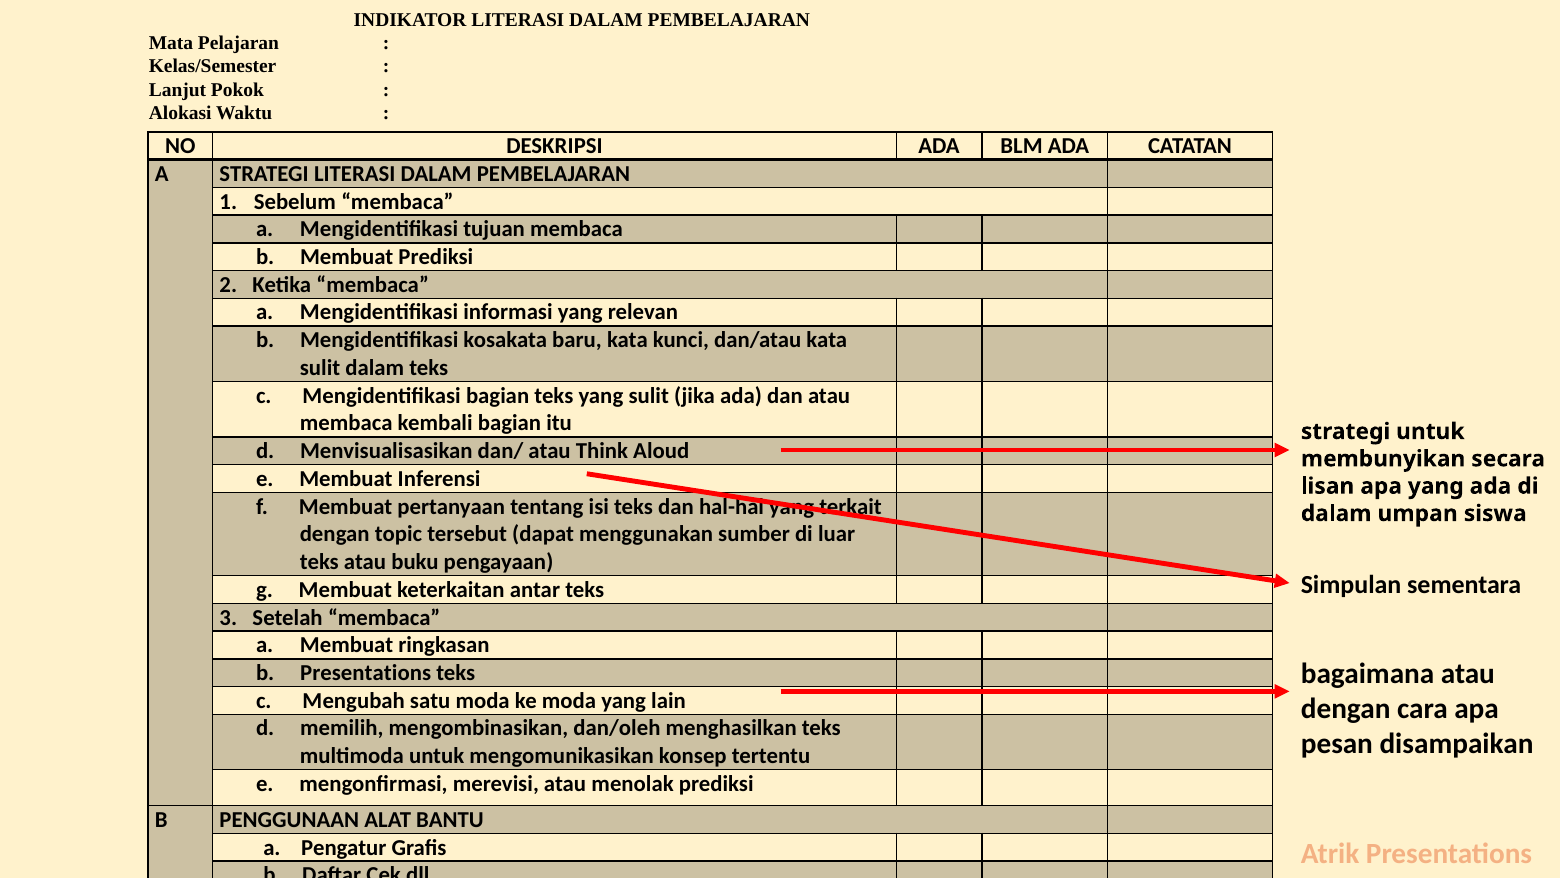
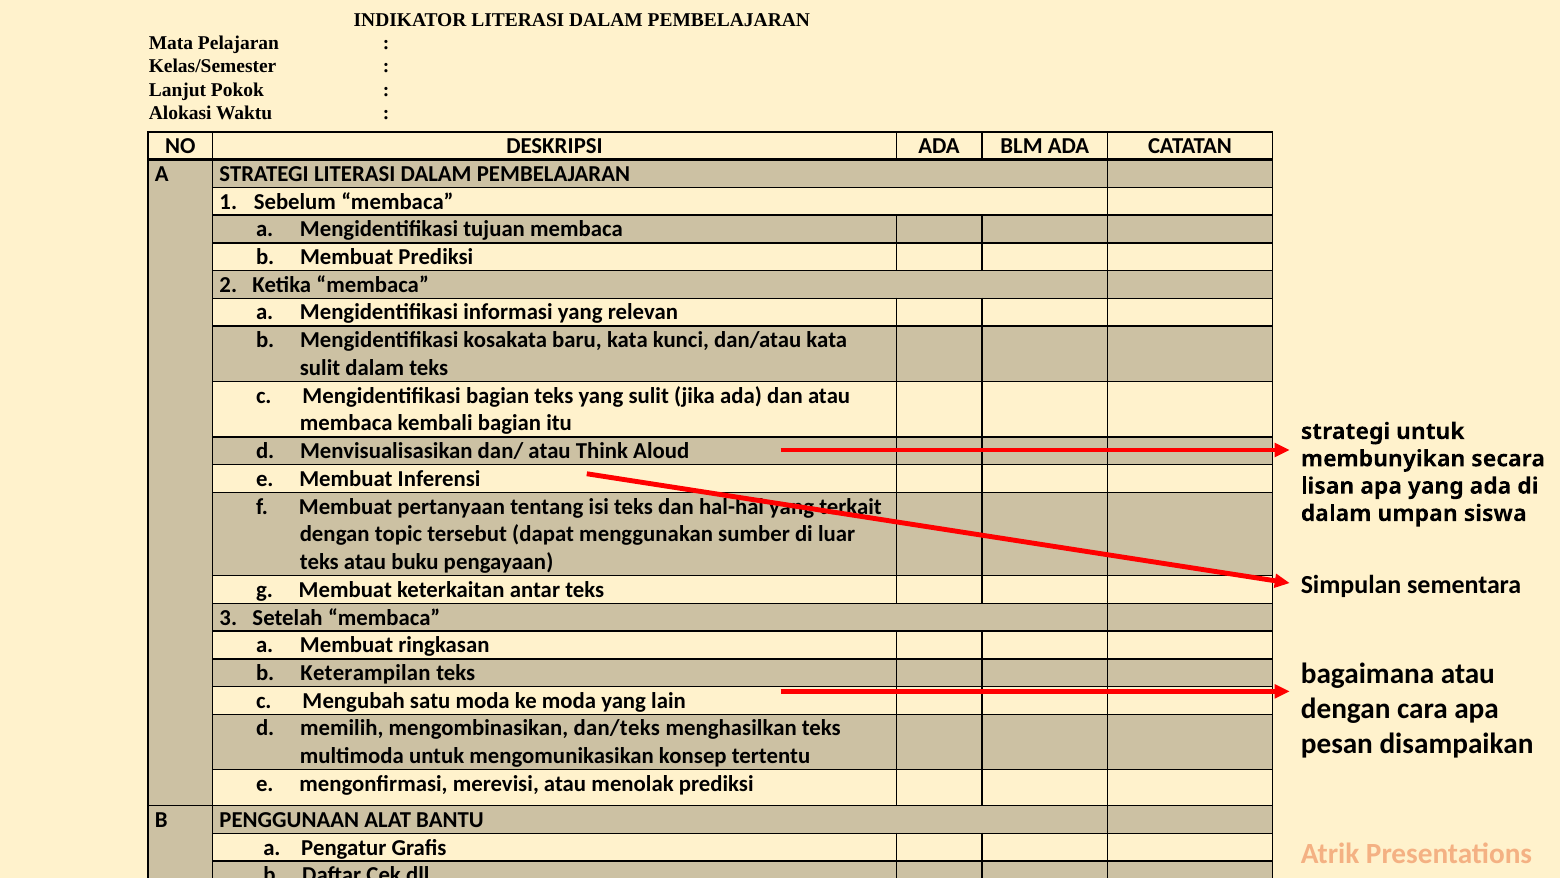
b Presentations: Presentations -> Keterampilan (366, 673)
dan/oleh: dan/oleh -> dan/teks (617, 728)
